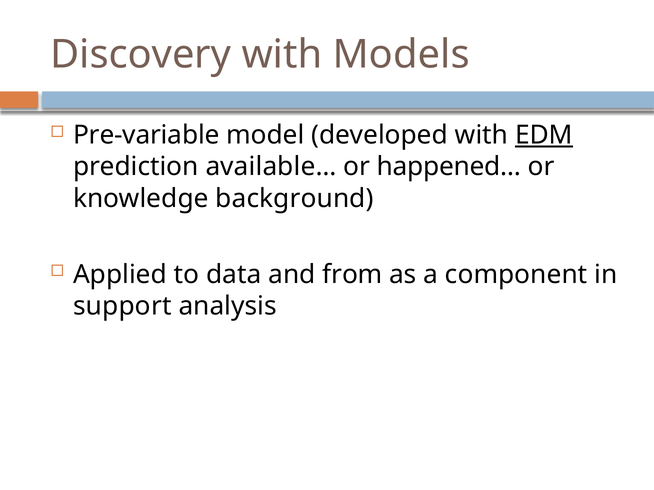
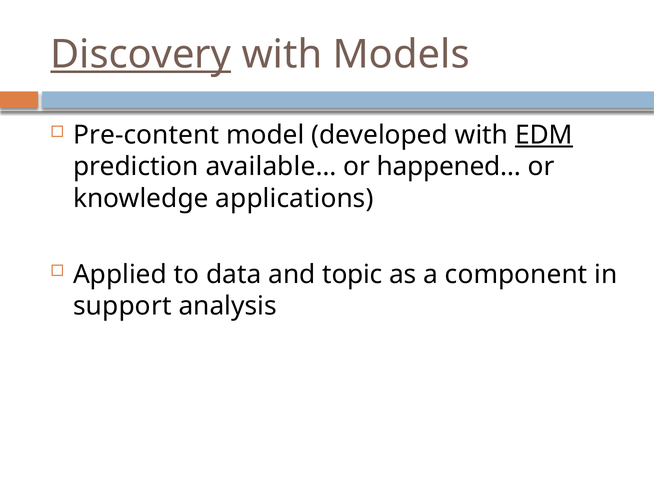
Discovery underline: none -> present (141, 55)
Pre-variable: Pre-variable -> Pre-content (146, 135)
background: background -> applications (294, 199)
from: from -> topic (352, 275)
